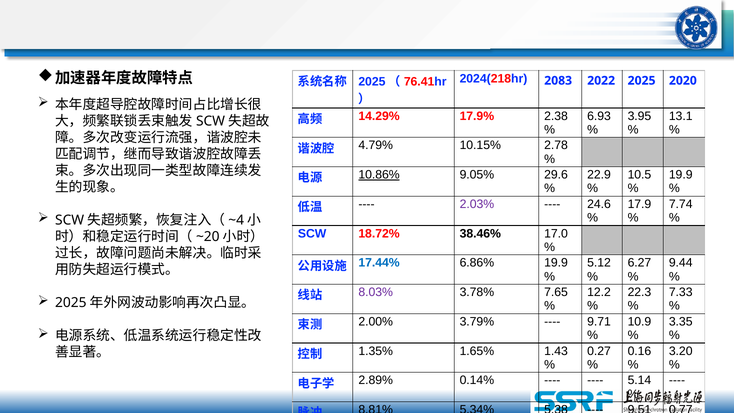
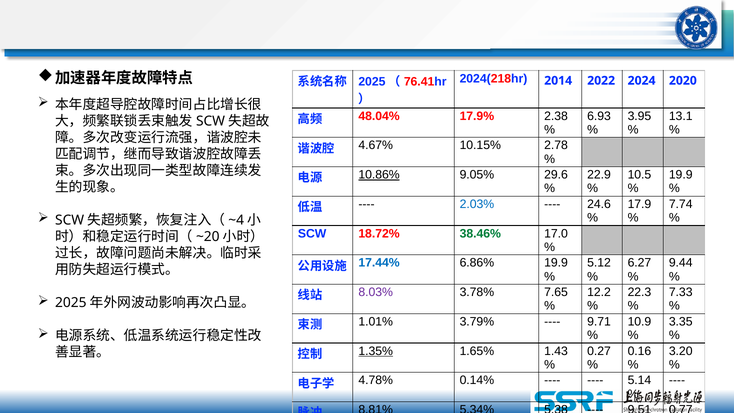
2083: 2083 -> 2014 (558, 81)
2025: 2025 -> 2024 (642, 81)
14.29%: 14.29% -> 48.04% (379, 116)
4.79%: 4.79% -> 4.67% (376, 145)
2.03% colour: purple -> blue (477, 204)
38.46% colour: black -> green (480, 233)
2.00%: 2.00% -> 1.01% (376, 322)
1.35% underline: none -> present (376, 351)
2.89%: 2.89% -> 4.78% (376, 380)
